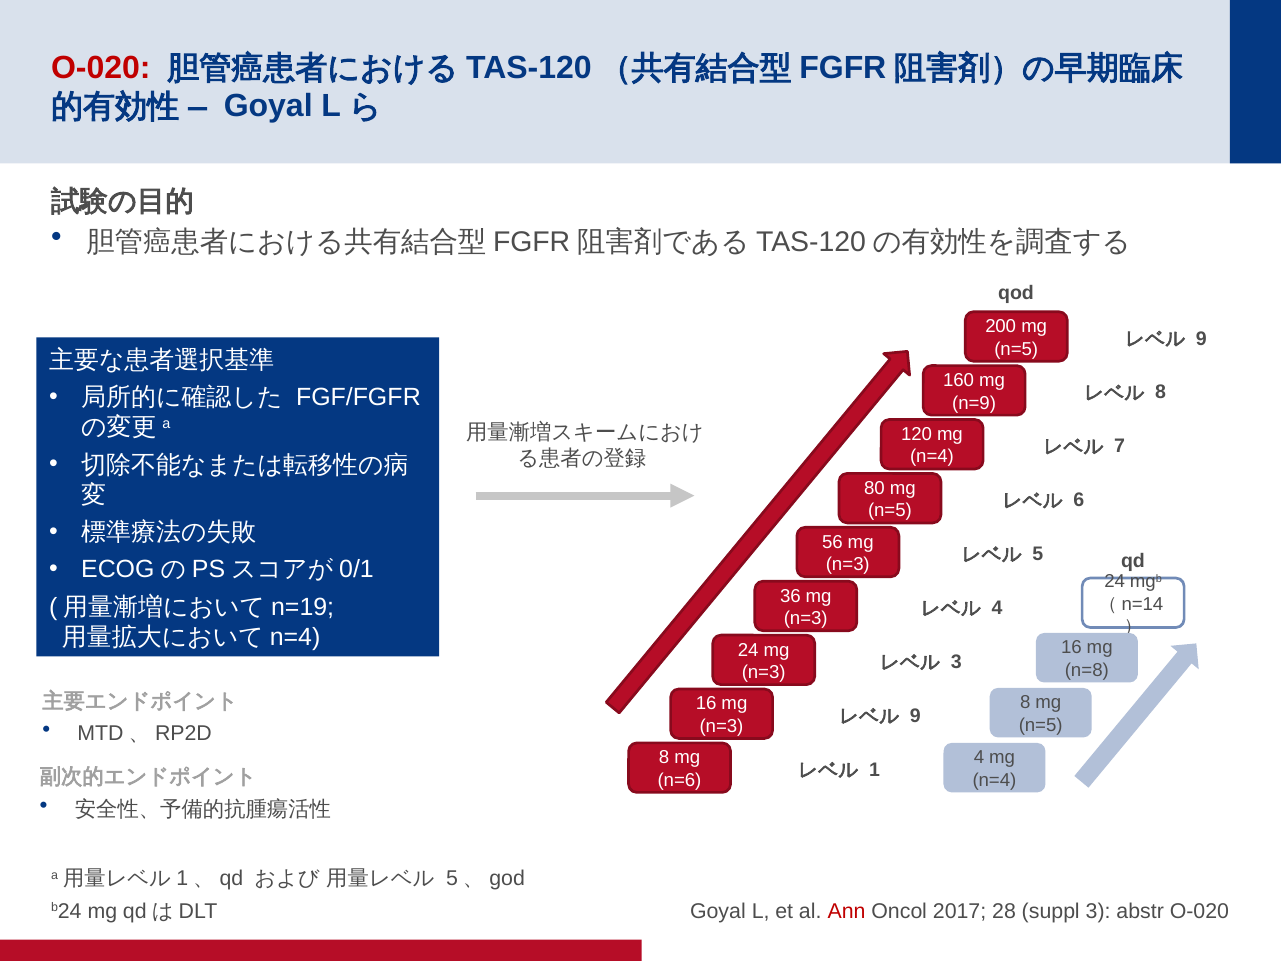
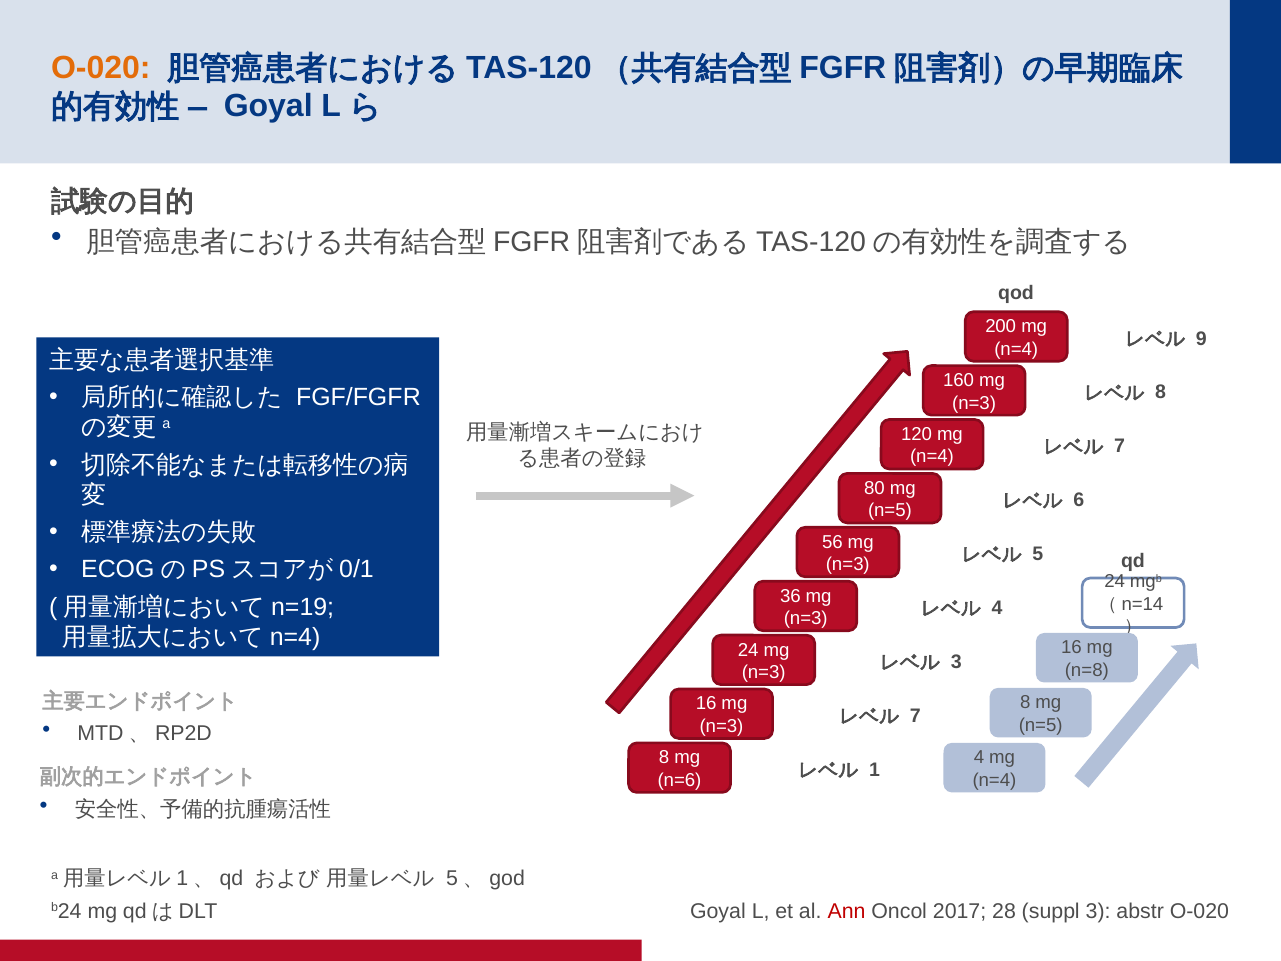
O-020 colour: red -> orange (101, 68)
n=5: n=5 -> n=4 (1016, 349)
n=9: n=9 -> n=3 (974, 403)
9: 9 -> 7 (915, 716)
